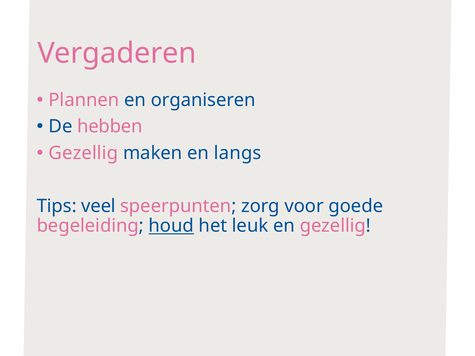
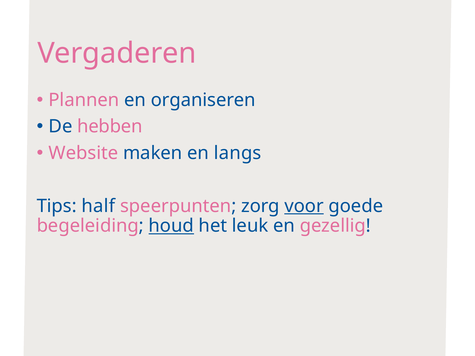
Gezellig: Gezellig -> Website (83, 153)
veel: veel -> half (98, 206)
voor underline: none -> present (304, 206)
